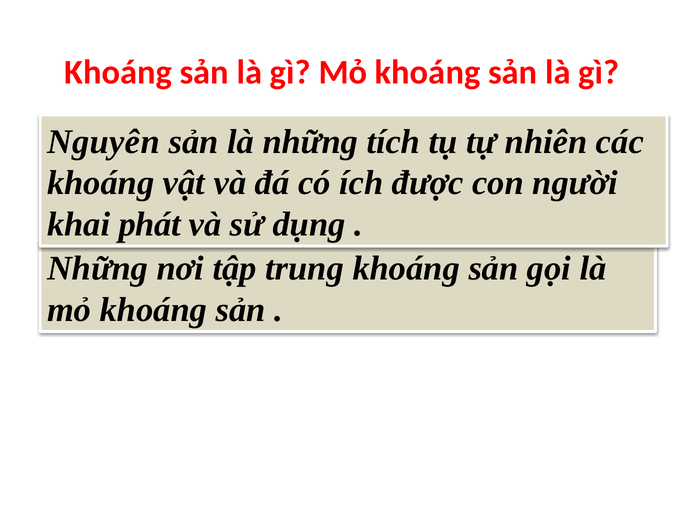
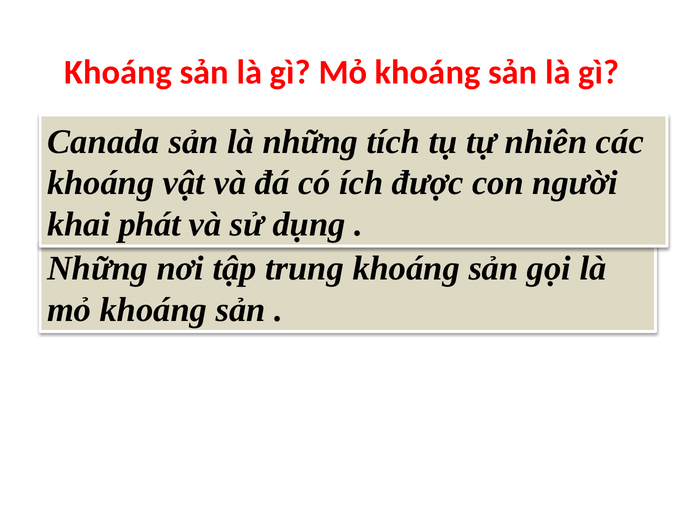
Nguyên: Nguyên -> Canada (103, 141)
